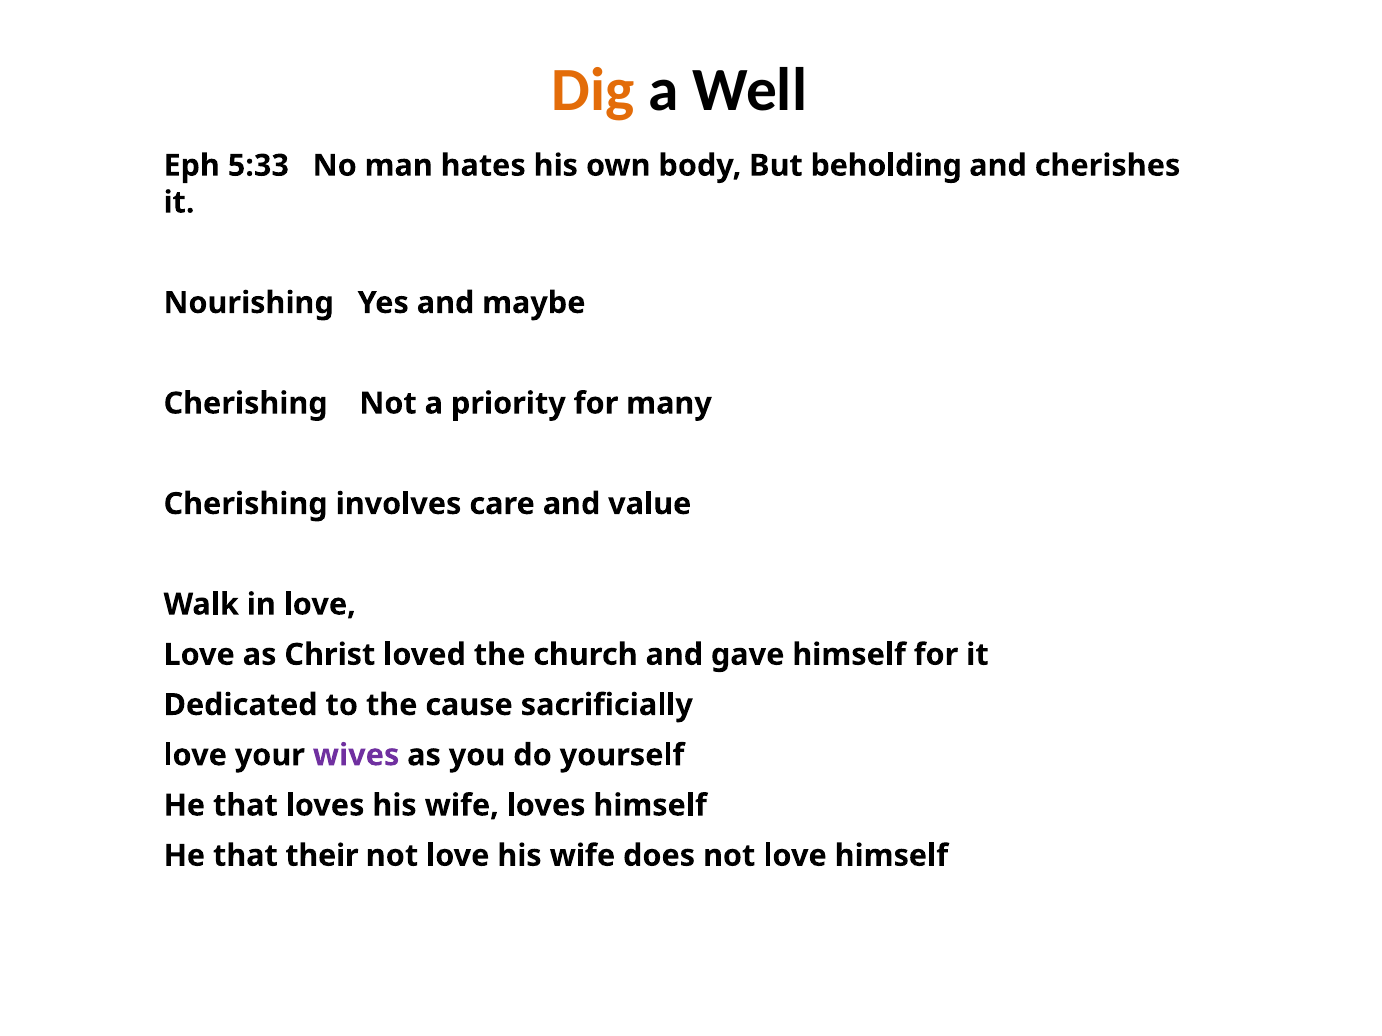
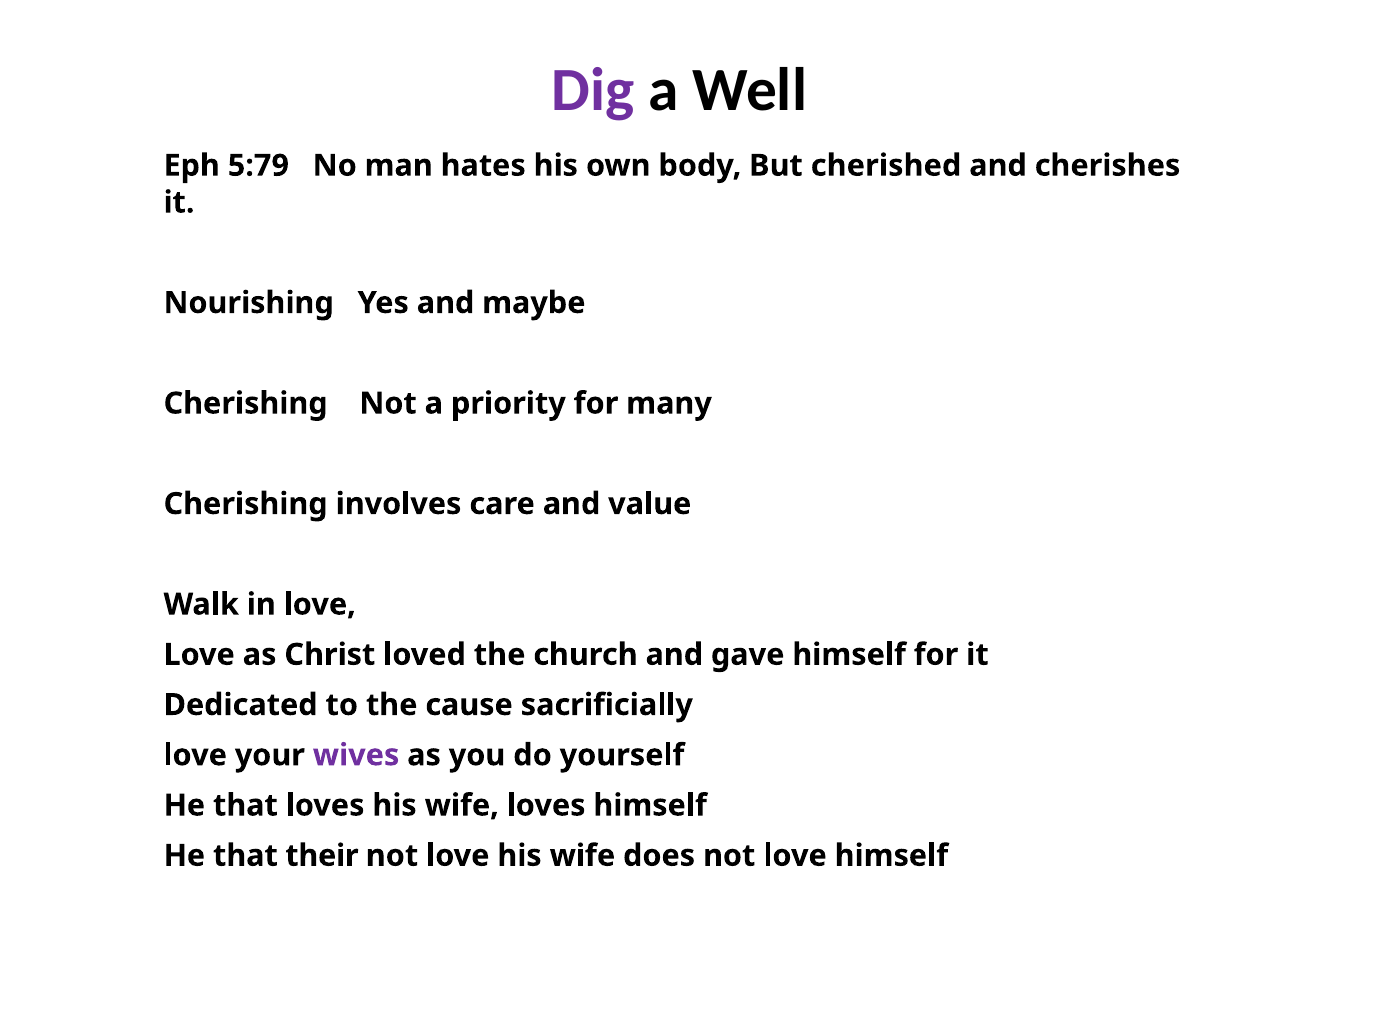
Dig colour: orange -> purple (593, 91)
5:33: 5:33 -> 5:79 (258, 166)
beholding: beholding -> cherished (886, 166)
